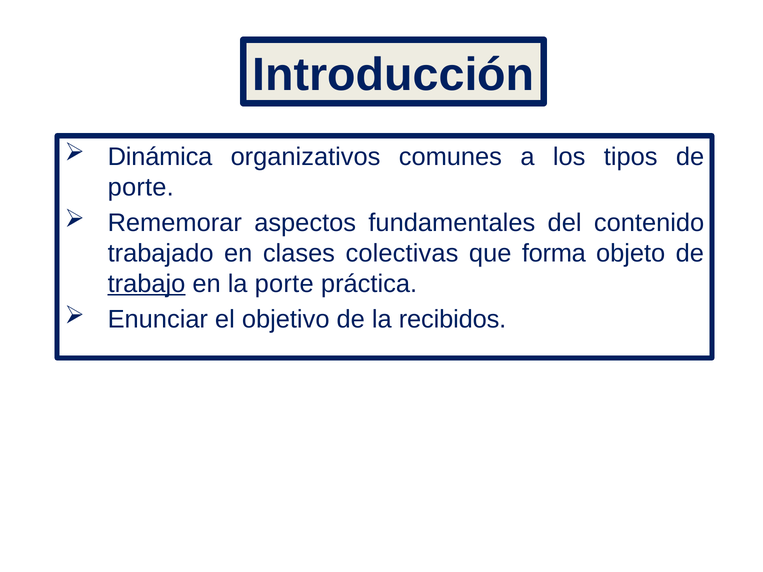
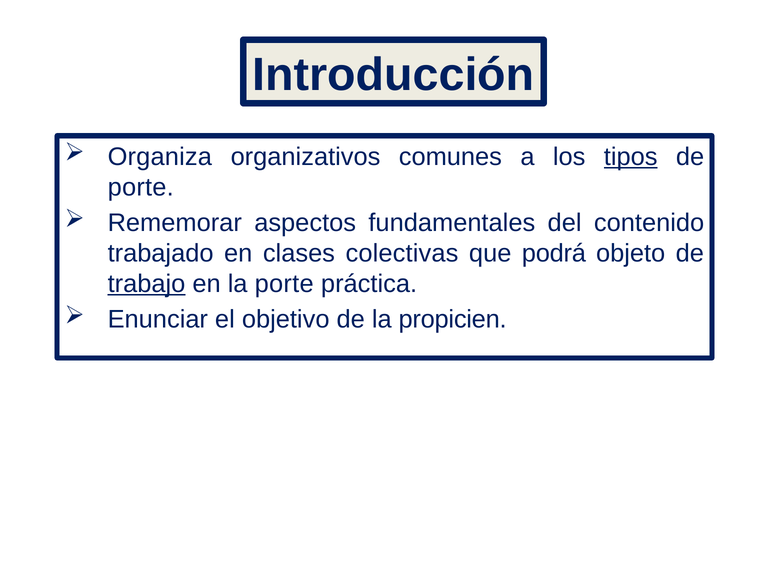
Dinámica: Dinámica -> Organiza (160, 157)
tipos underline: none -> present (631, 157)
forma: forma -> podrá (554, 253)
recibidos: recibidos -> propicien (453, 320)
